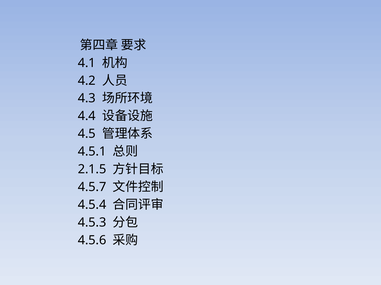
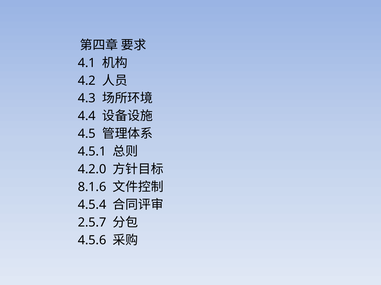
2.1.5: 2.1.5 -> 4.2.0 (92, 170)
4.5.7: 4.5.7 -> 8.1.6 (92, 187)
4.5.3: 4.5.3 -> 2.5.7 (92, 223)
